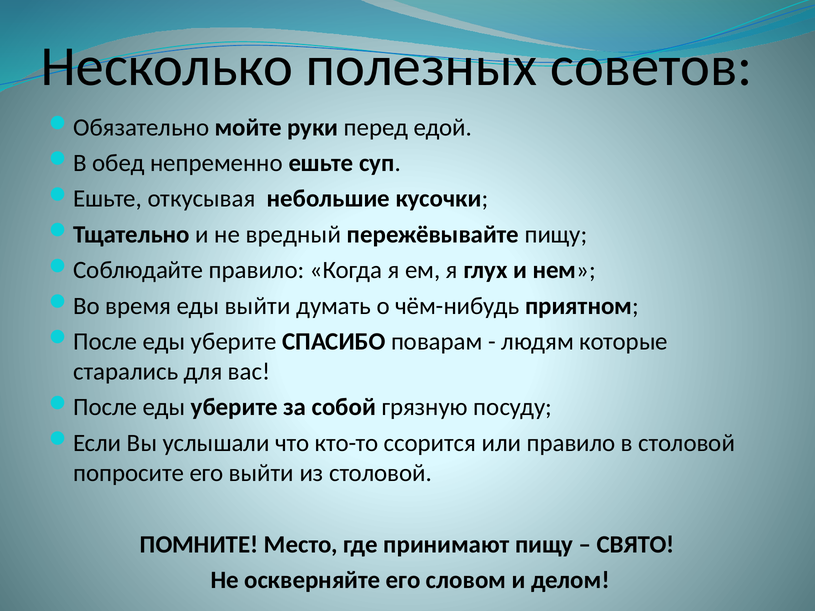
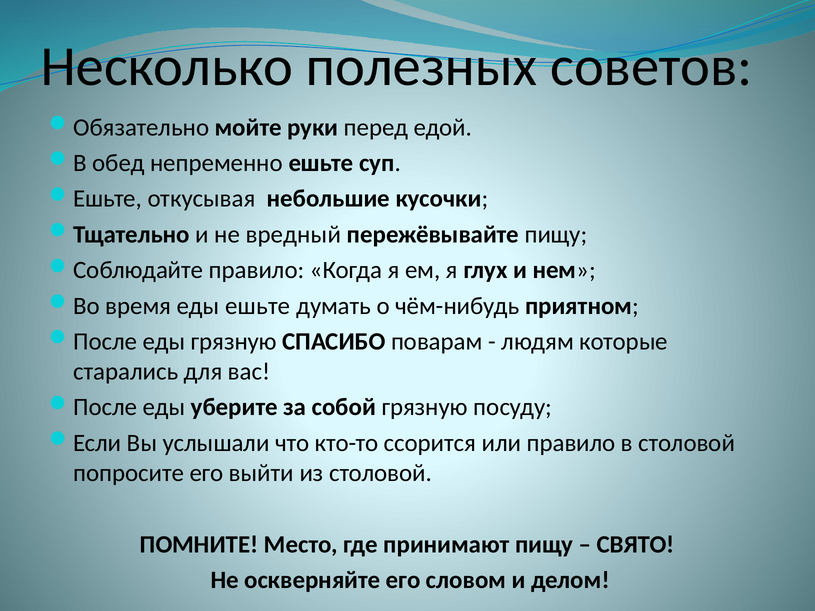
еды выйти: выйти -> ешьте (258, 306)
уберите: уберите -> грязную (234, 342)
